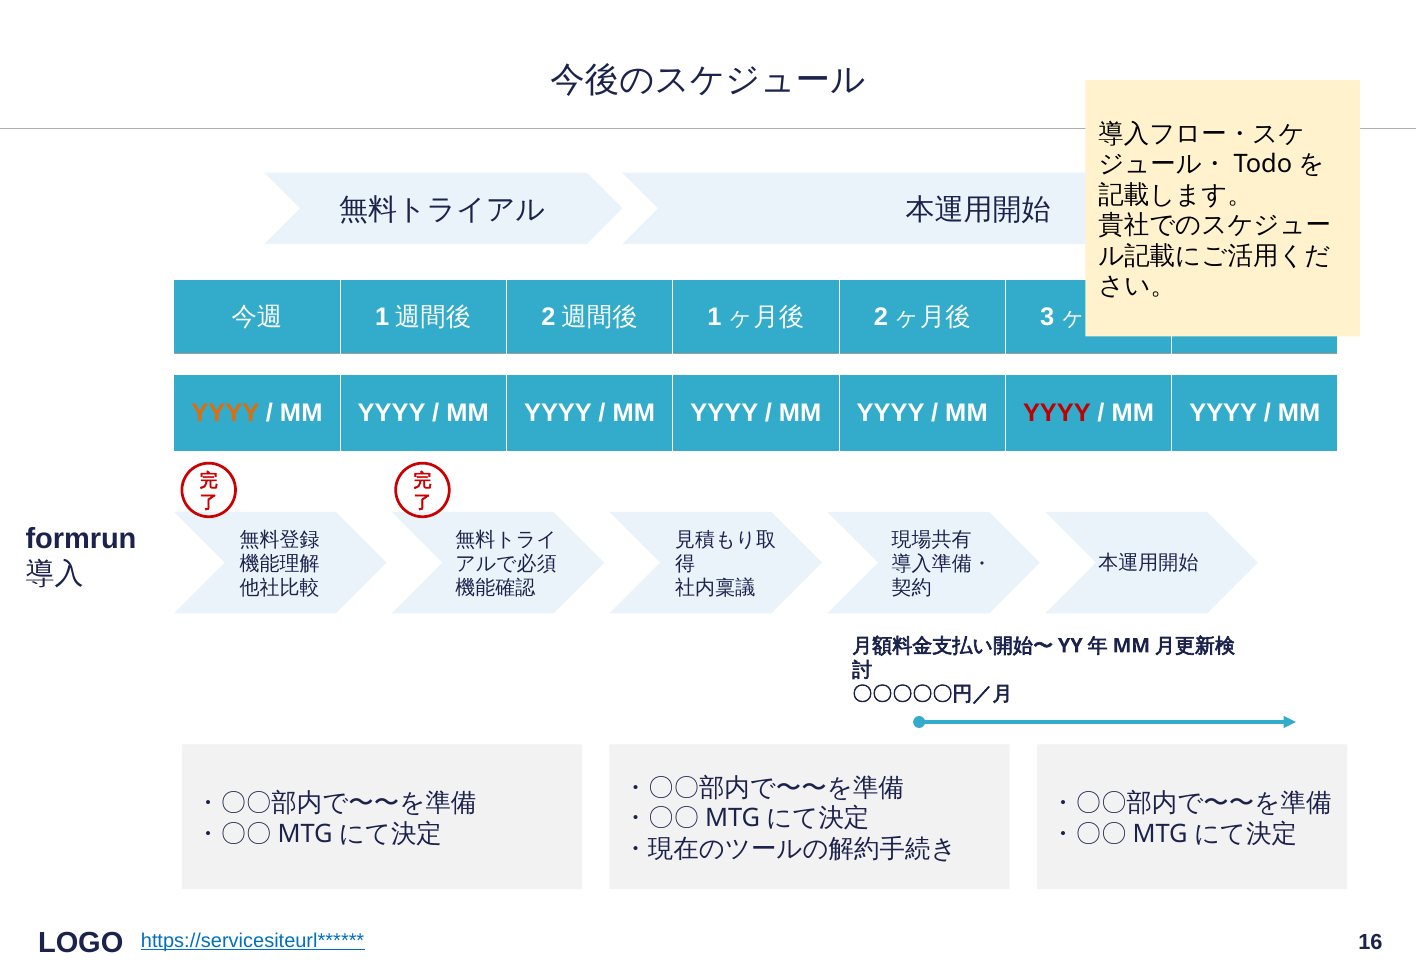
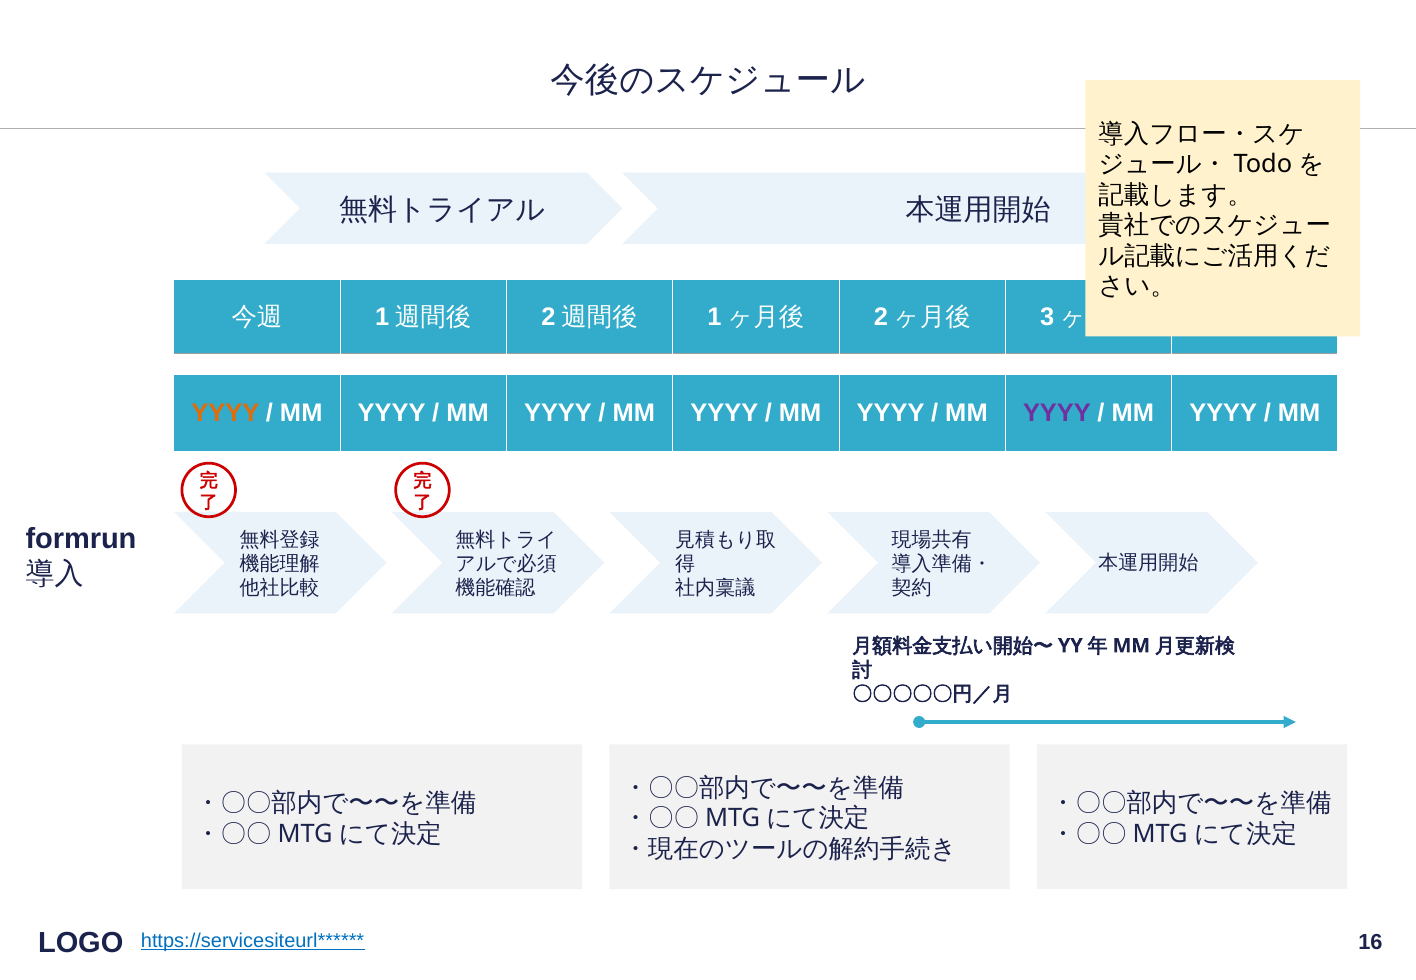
YYYY colour: red -> purple (1057, 413)
